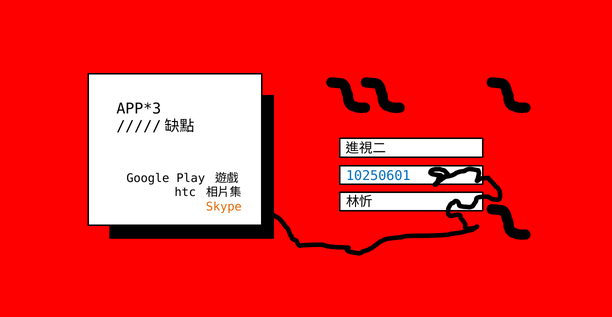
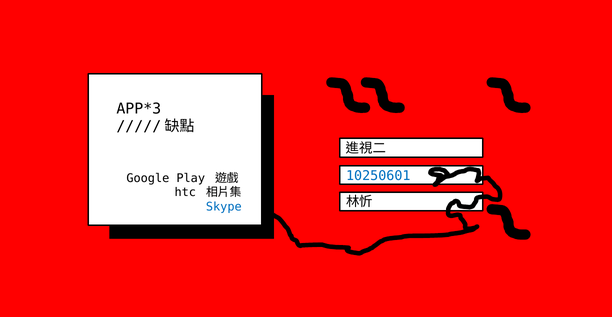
Skype colour: orange -> blue (224, 207)
